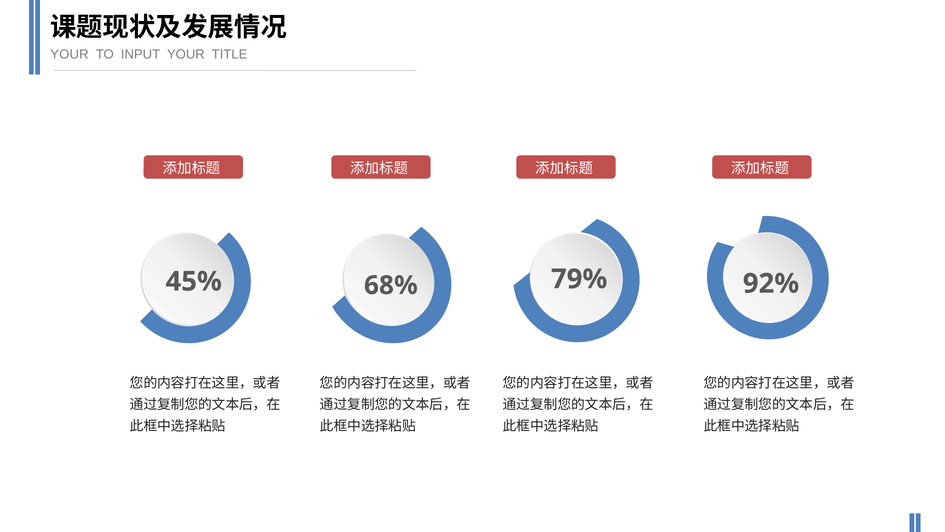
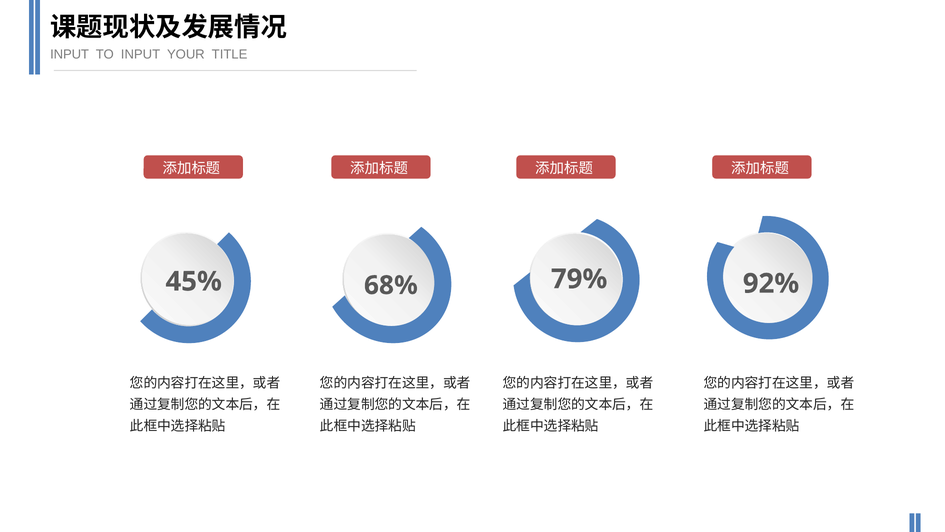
YOUR: YOUR -> INPUT (70, 54)
